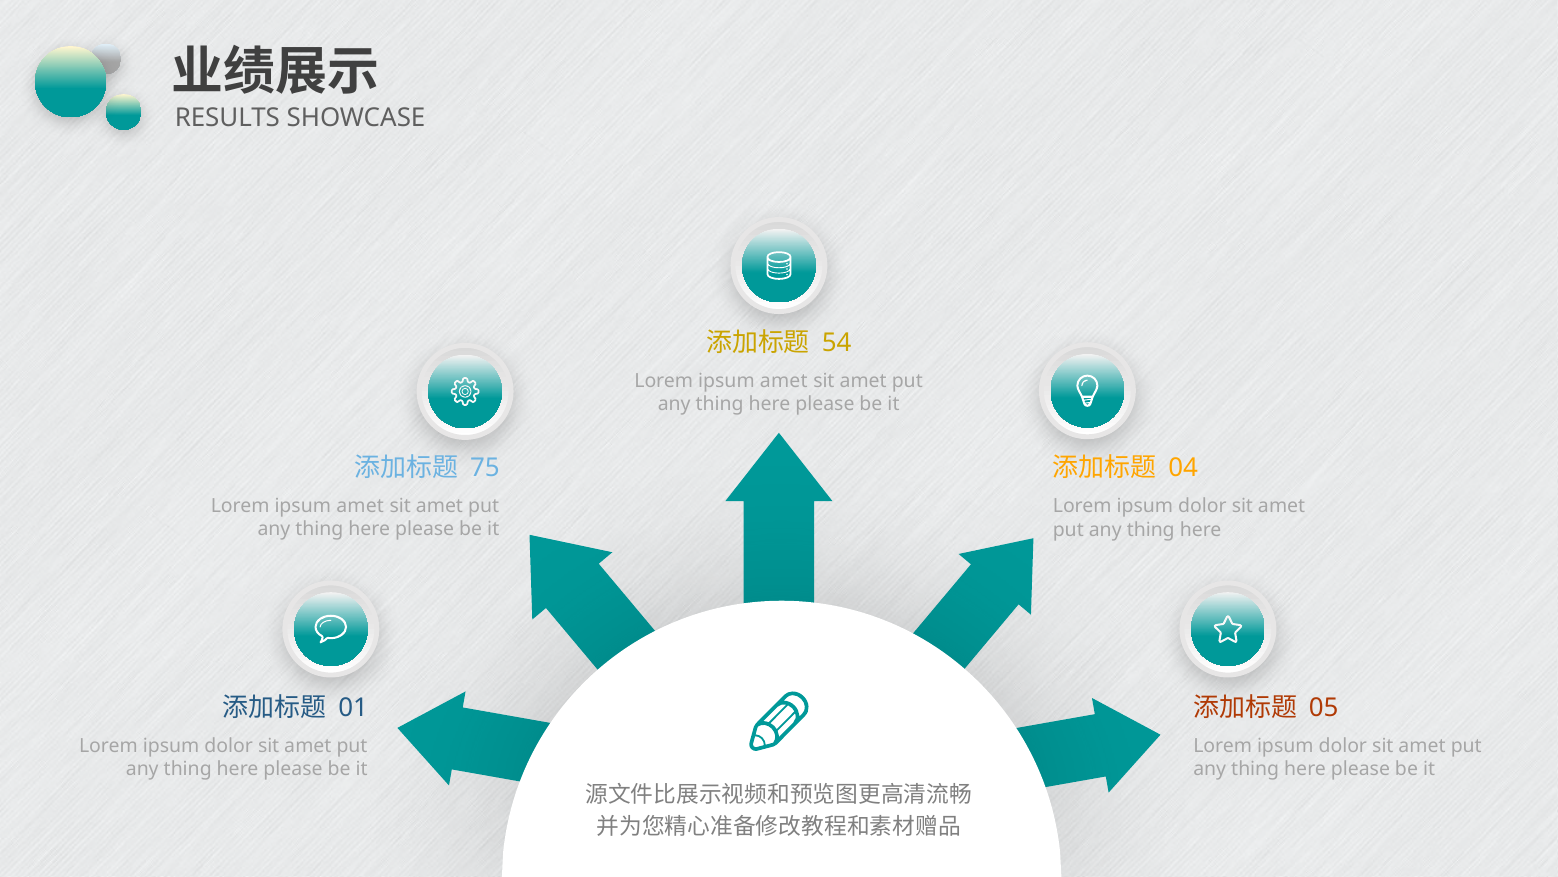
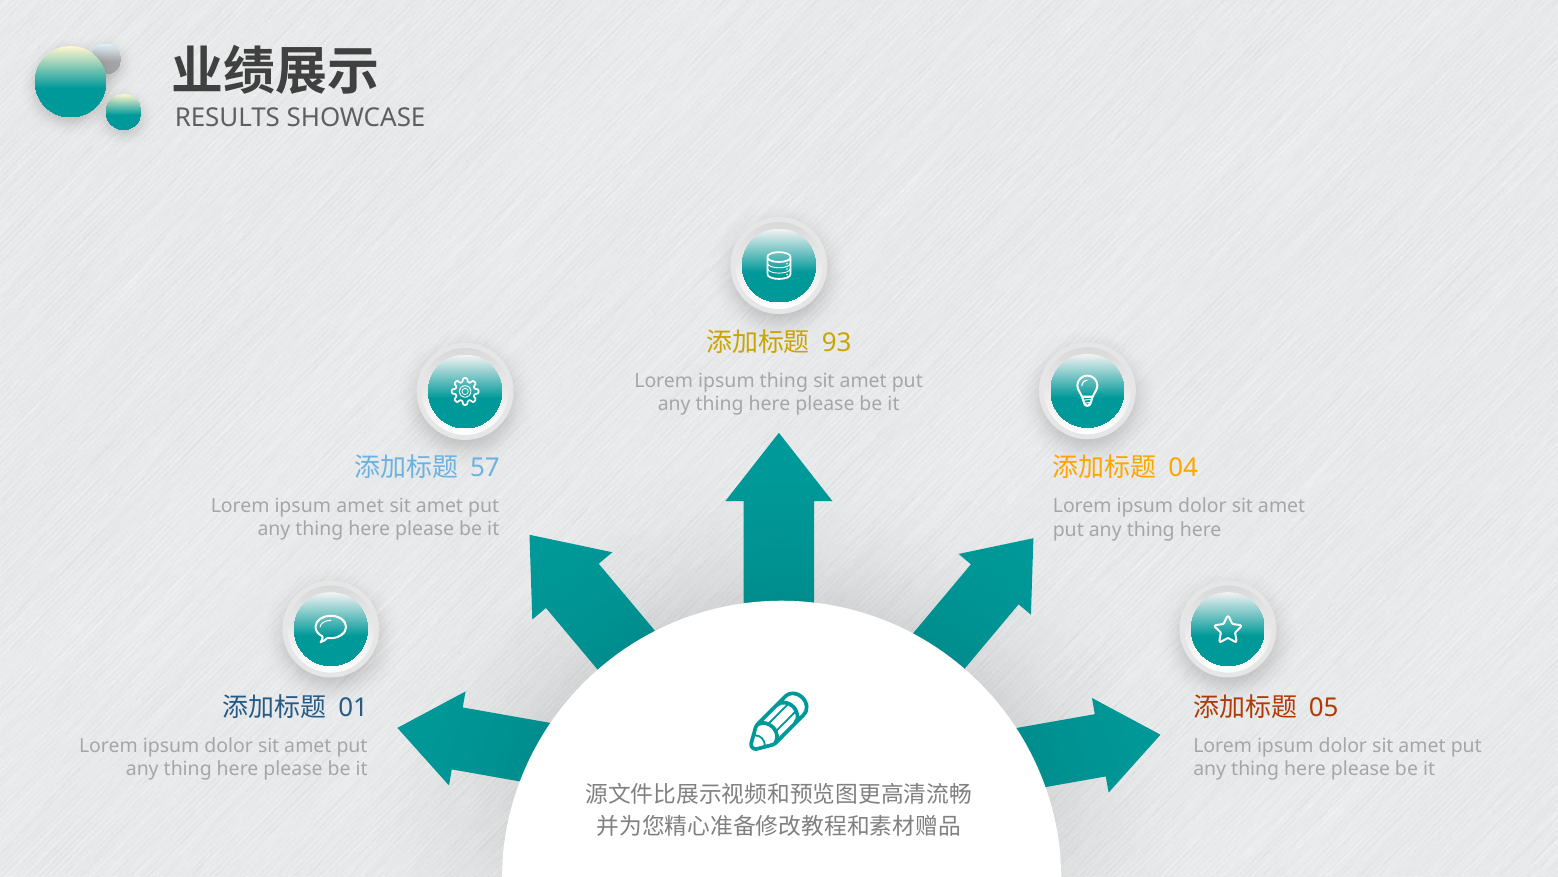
54: 54 -> 93 (837, 343)
amet: amet -> thing (784, 381)
75: 75 -> 57 (485, 467)
